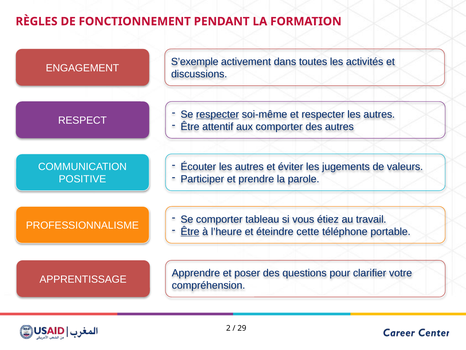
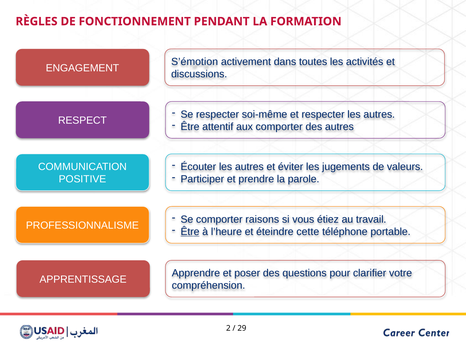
S’exemple: S’exemple -> S’émotion (195, 62)
respecter underline: present -> none (218, 114)
tableau: tableau -> raisons (262, 219)
